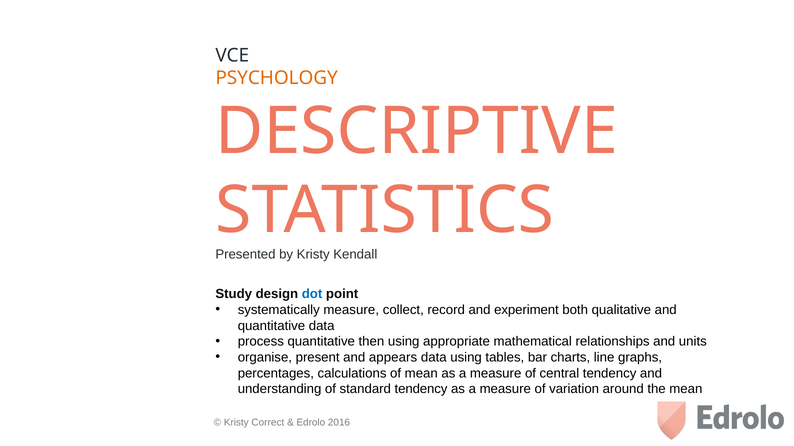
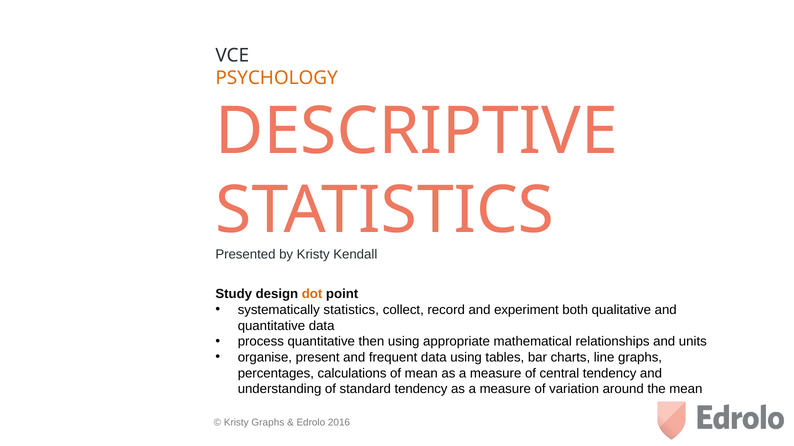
dot colour: blue -> orange (312, 294)
systematically measure: measure -> statistics (351, 310)
appears: appears -> frequent (393, 358)
Kristy Correct: Correct -> Graphs (268, 423)
